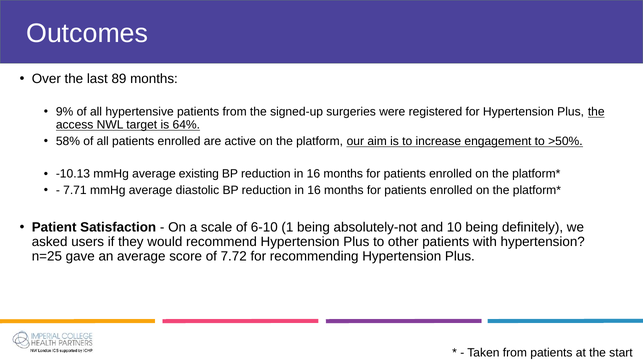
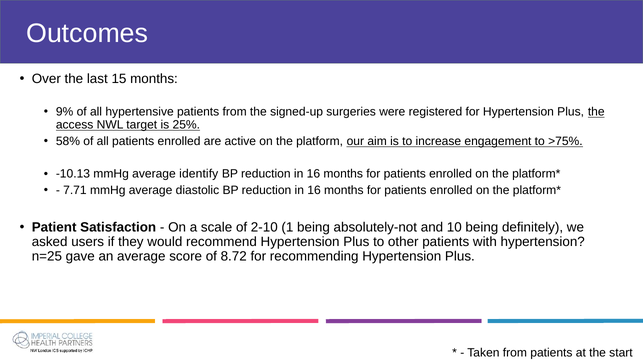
89: 89 -> 15 (119, 79)
64%: 64% -> 25% (186, 125)
>50%: >50% -> >75% (565, 141)
existing: existing -> identify (199, 174)
6-10: 6-10 -> 2-10 (264, 227)
7.72: 7.72 -> 8.72 (234, 256)
